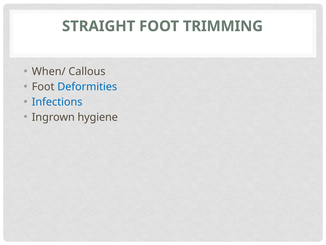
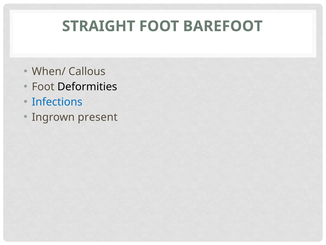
TRIMMING: TRIMMING -> BAREFOOT (223, 26)
Deformities colour: blue -> black (87, 87)
hygiene: hygiene -> present (98, 117)
